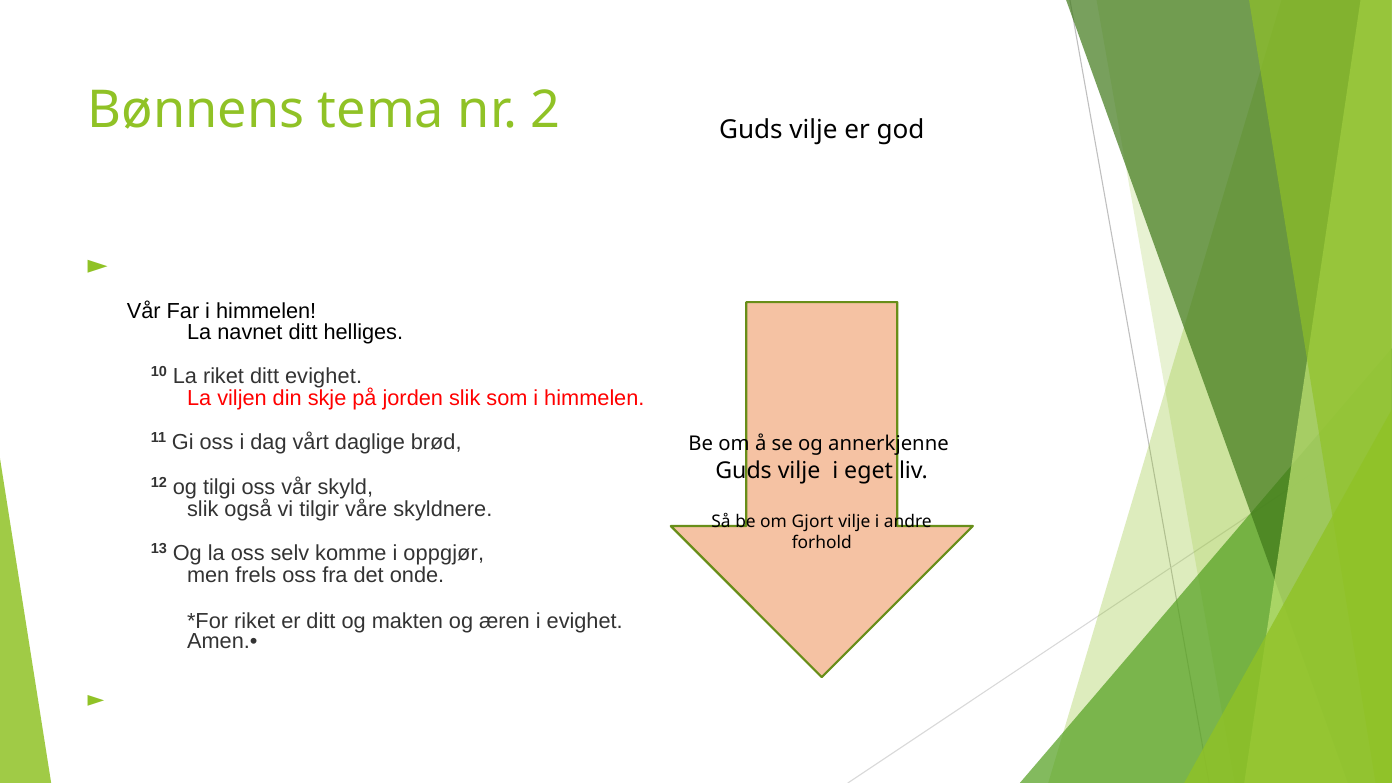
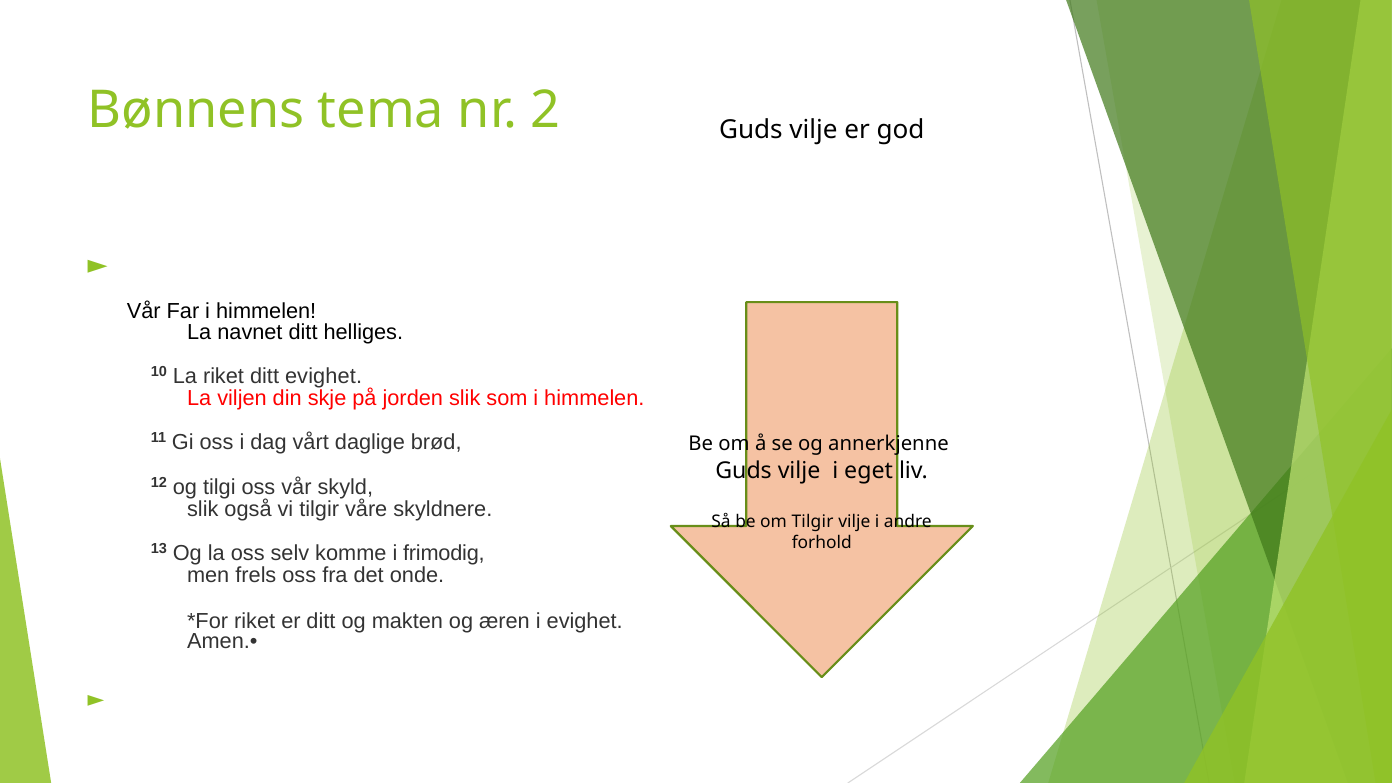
om Gjort: Gjort -> Tilgir (813, 522)
oppgjør: oppgjør -> frimodig (444, 553)
